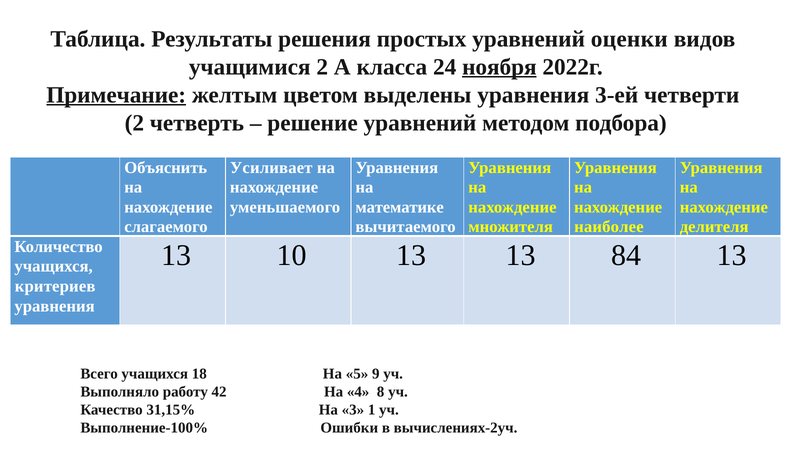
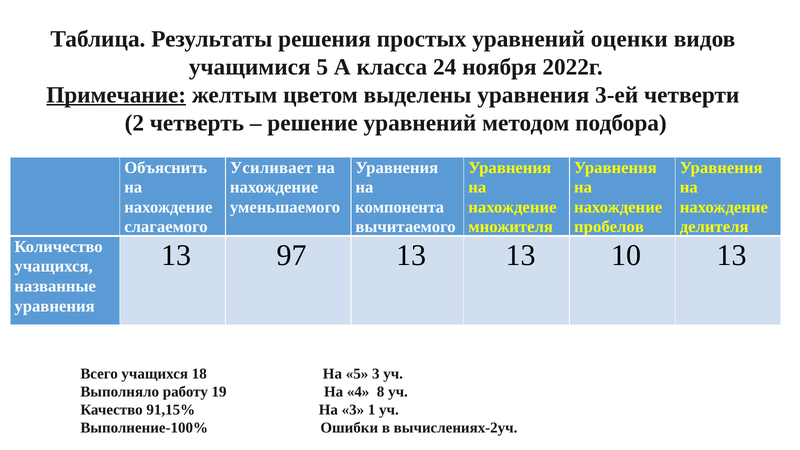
учащимися 2: 2 -> 5 (322, 67)
ноября underline: present -> none (499, 67)
математике: математике -> компонента (400, 207)
наиболее: наиболее -> пробелов (609, 227)
10: 10 -> 97 (292, 255)
84: 84 -> 10 (626, 255)
критериев: критериев -> названные (55, 286)
5 9: 9 -> 3 (376, 374)
42: 42 -> 19 (219, 392)
31,15%: 31,15% -> 91,15% (171, 410)
